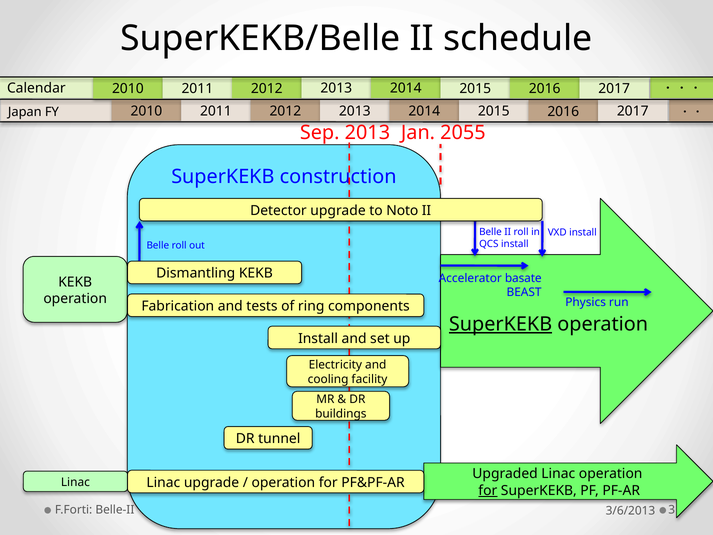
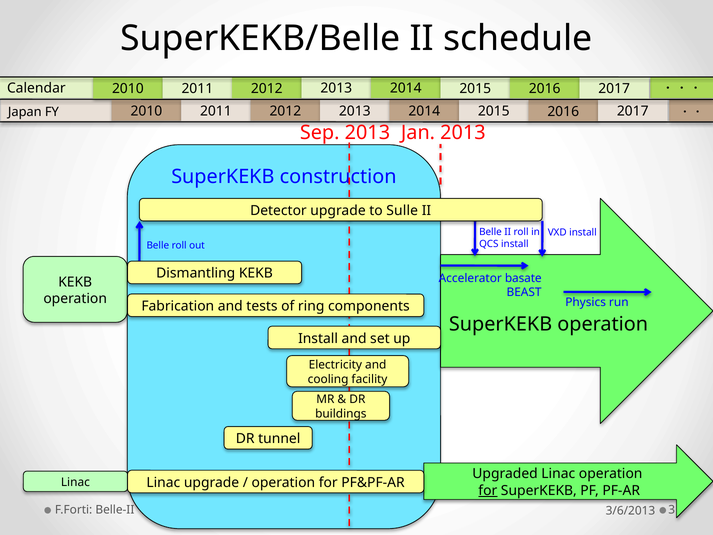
Jan 2055: 2055 -> 2013 (463, 133)
Noto: Noto -> Sulle (402, 211)
SuperKEKB underline: present -> none (501, 324)
